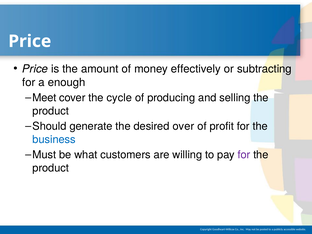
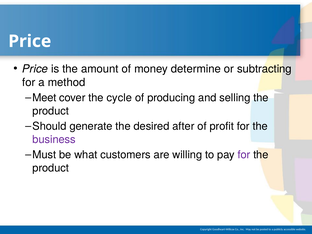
effectively: effectively -> determine (196, 69)
enough: enough -> method (67, 82)
over: over -> after (183, 126)
business colour: blue -> purple (54, 139)
